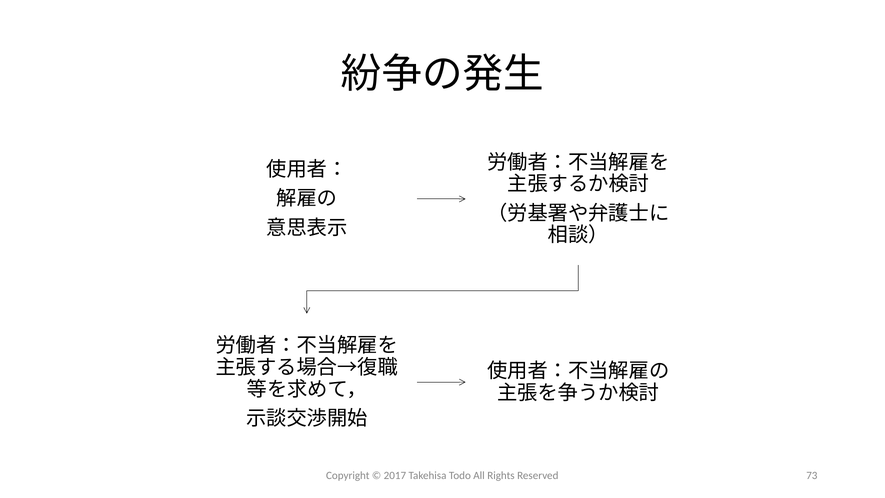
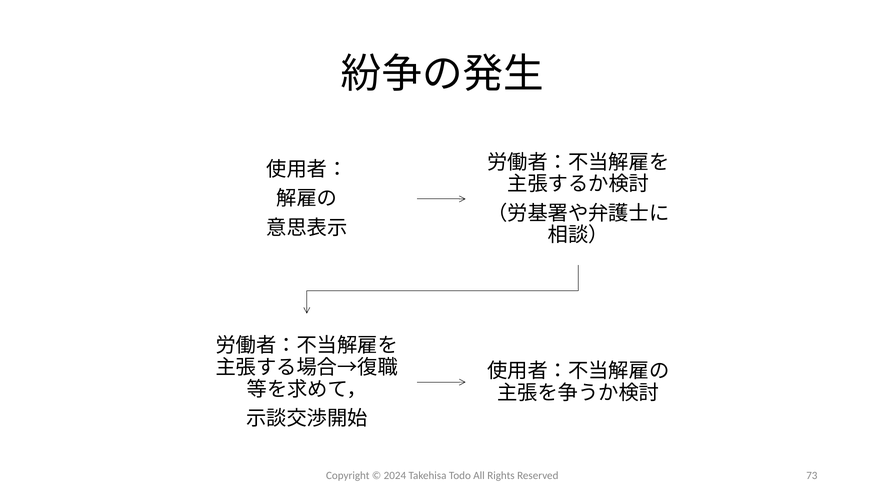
2017: 2017 -> 2024 (395, 475)
